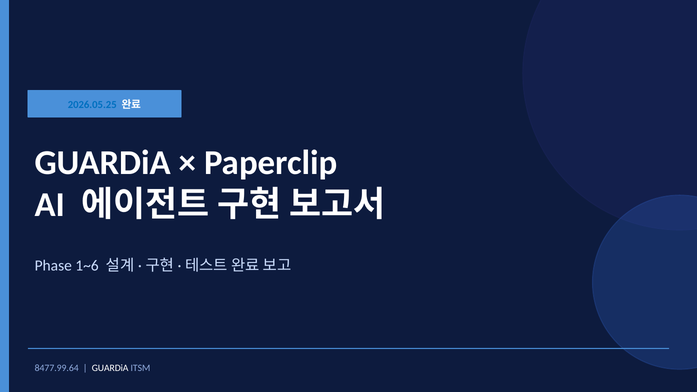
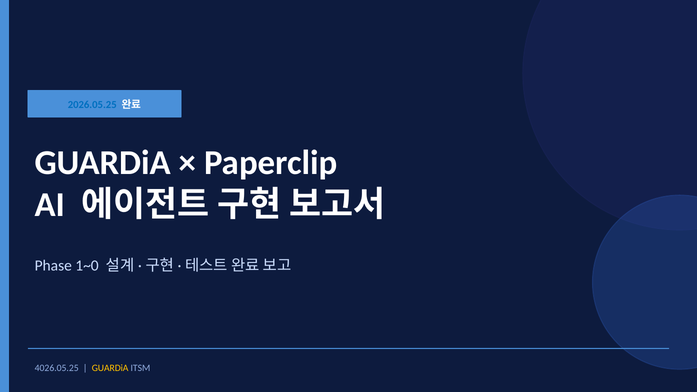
1~6: 1~6 -> 1~0 (87, 266)
8477.99.64: 8477.99.64 -> 4026.05.25 (57, 368)
GUARDiA colour: white -> yellow (110, 368)
